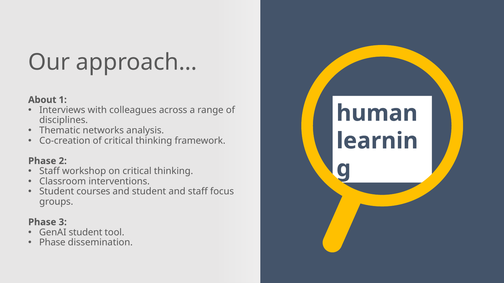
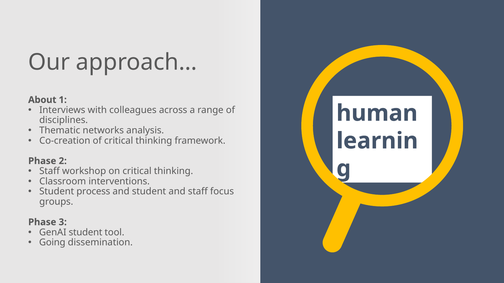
courses: courses -> process (93, 192)
Phase: Phase -> Going (52, 243)
